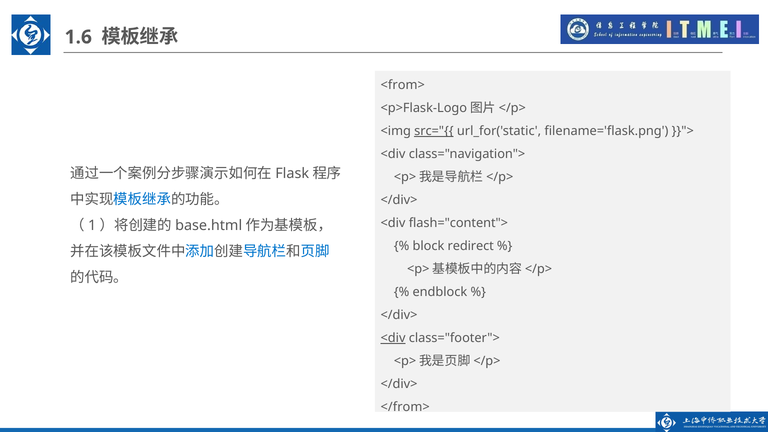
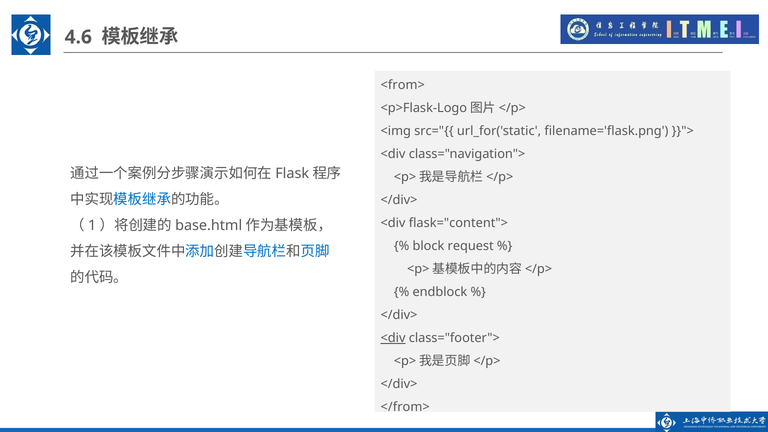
1.6: 1.6 -> 4.6 (78, 37)
src="{{ underline: present -> none (434, 131)
flash="content">: flash="content"> -> flask="content"> (458, 223)
redirect: redirect -> request (471, 246)
